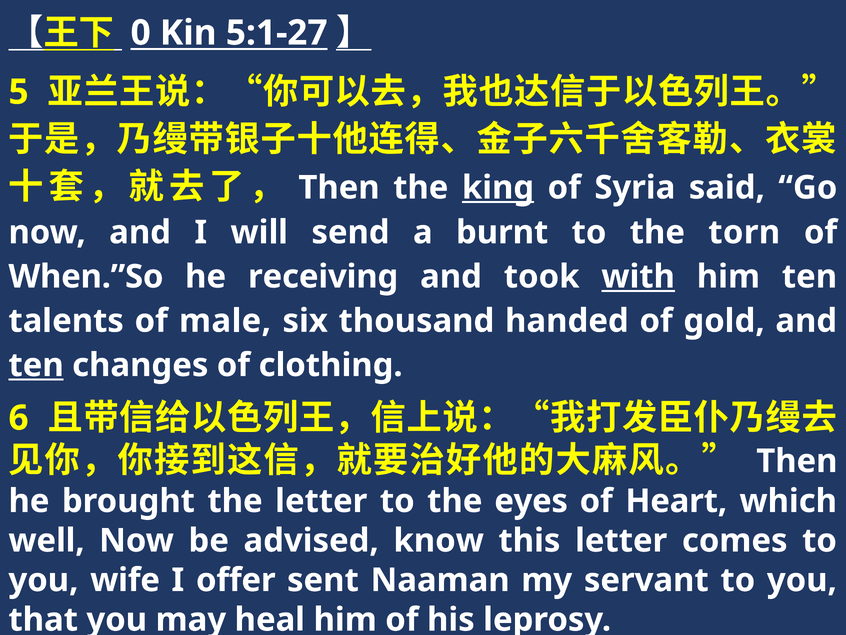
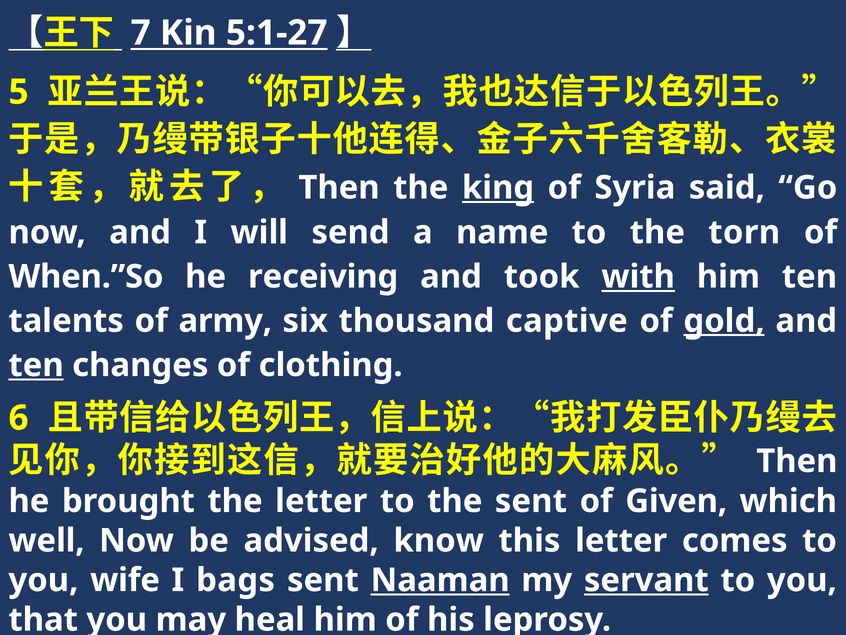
0: 0 -> 7 (141, 33)
burnt: burnt -> name (502, 232)
male: male -> army (225, 321)
handed: handed -> captive (567, 321)
gold underline: none -> present (724, 321)
the eyes: eyes -> sent (531, 501)
Heart: Heart -> Given (676, 501)
offer: offer -> bags (236, 580)
Naaman underline: none -> present (440, 580)
servant underline: none -> present (646, 580)
